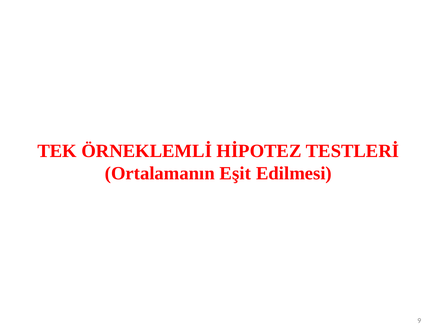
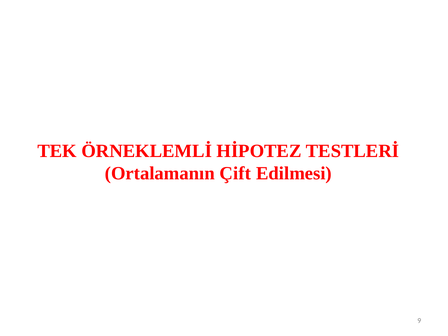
Eşit: Eşit -> Çift (235, 173)
